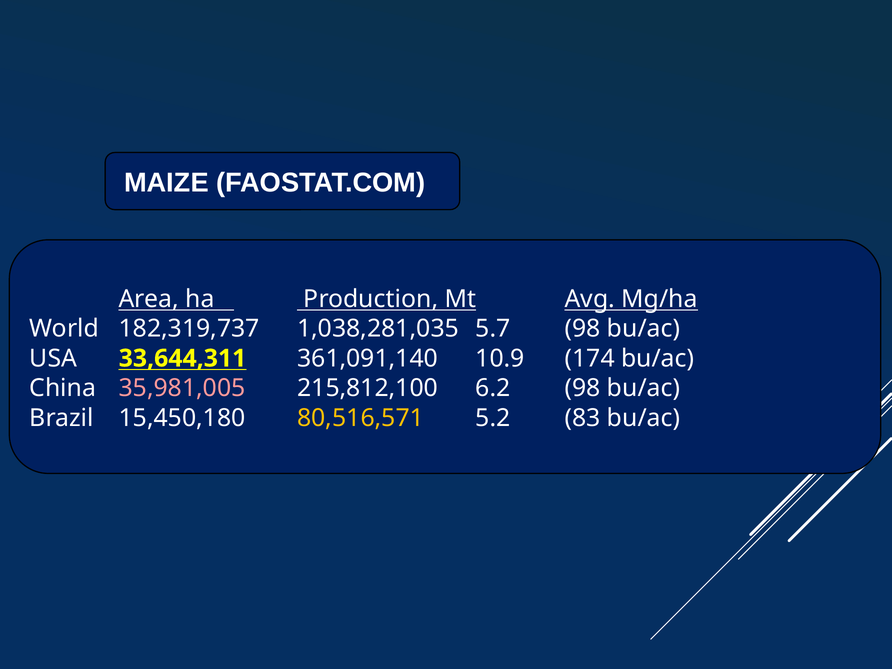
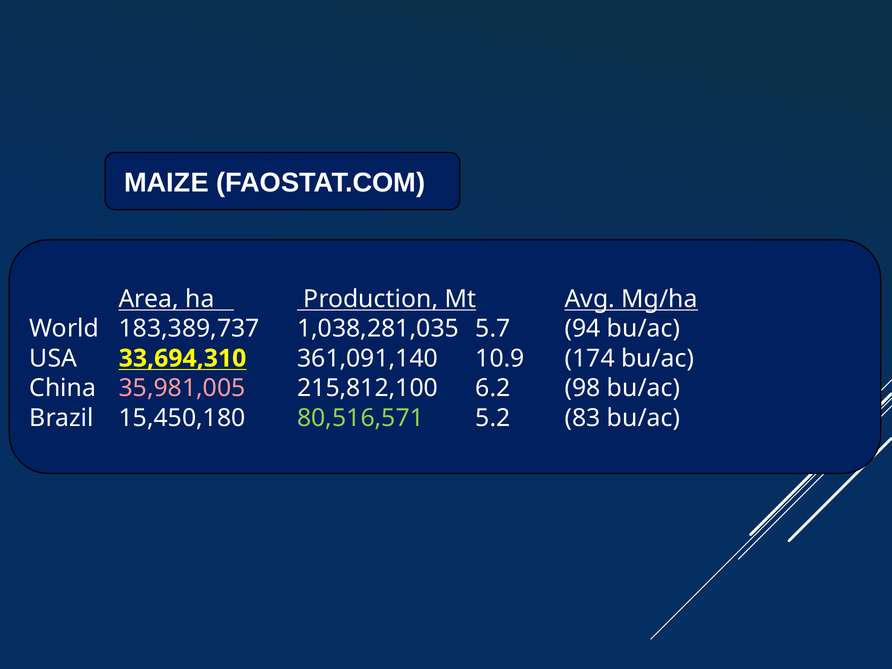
182,319,737: 182,319,737 -> 183,389,737 (189, 329)
5.7 98: 98 -> 94 (583, 329)
33,644,311: 33,644,311 -> 33,694,310 (183, 358)
80,516,571 colour: yellow -> light green (361, 418)
